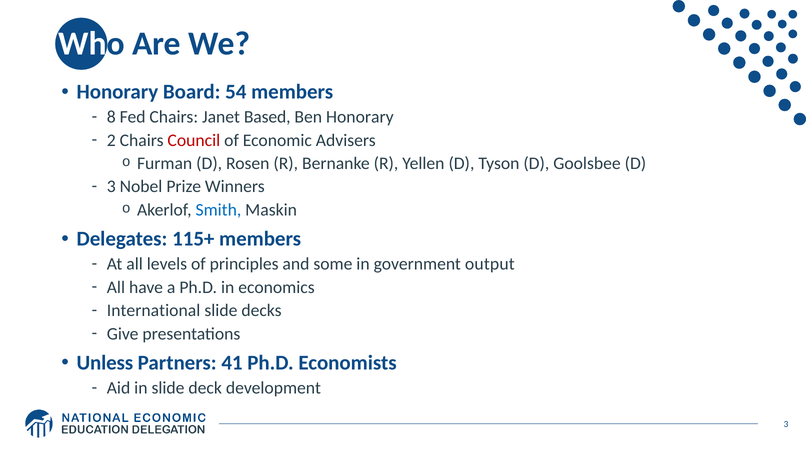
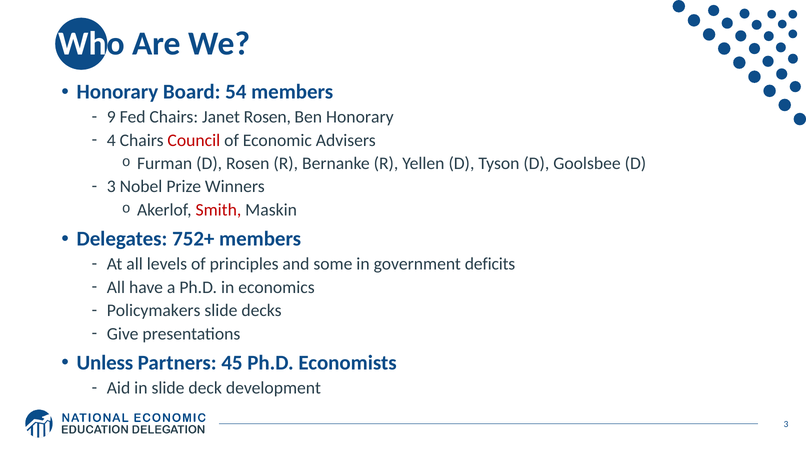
8: 8 -> 9 (111, 117)
Janet Based: Based -> Rosen (267, 117)
2: 2 -> 4 (111, 140)
Smith colour: blue -> red (218, 210)
115+: 115+ -> 752+ (193, 239)
output: output -> deficits (490, 264)
International: International -> Policymakers (154, 311)
41: 41 -> 45 (232, 363)
